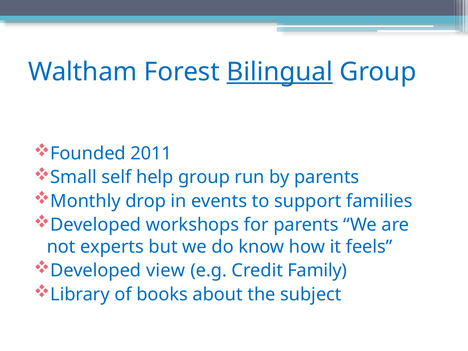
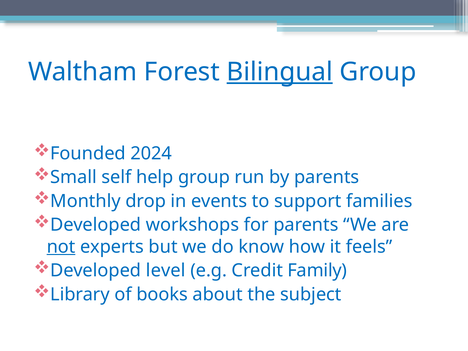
2011: 2011 -> 2024 (151, 153)
not underline: none -> present (61, 247)
view: view -> level (166, 271)
